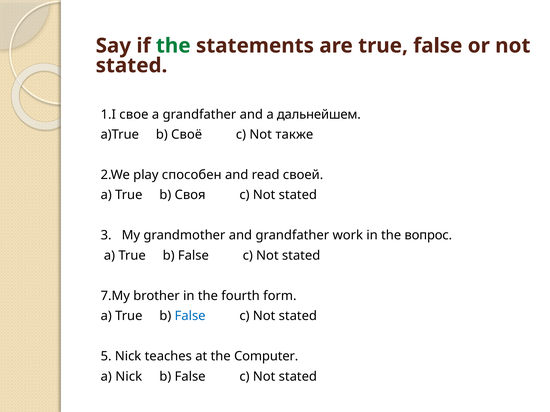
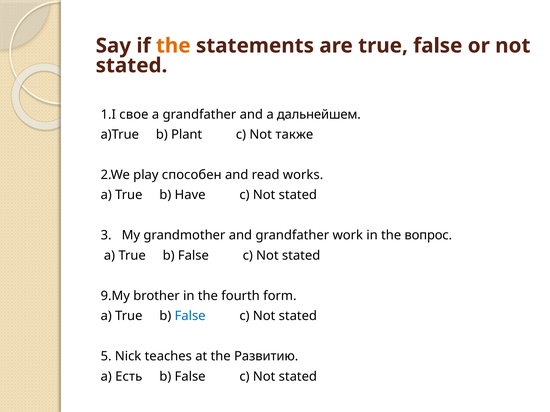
the colour: green -> orange (173, 46)
Своё: Своё -> Plant (187, 135)
своей: своей -> works (303, 175)
Своя: Своя -> Have (190, 195)
7.My: 7.My -> 9.My (115, 296)
Computer: Computer -> Развитию (266, 357)
a Nick: Nick -> Есть (129, 377)
